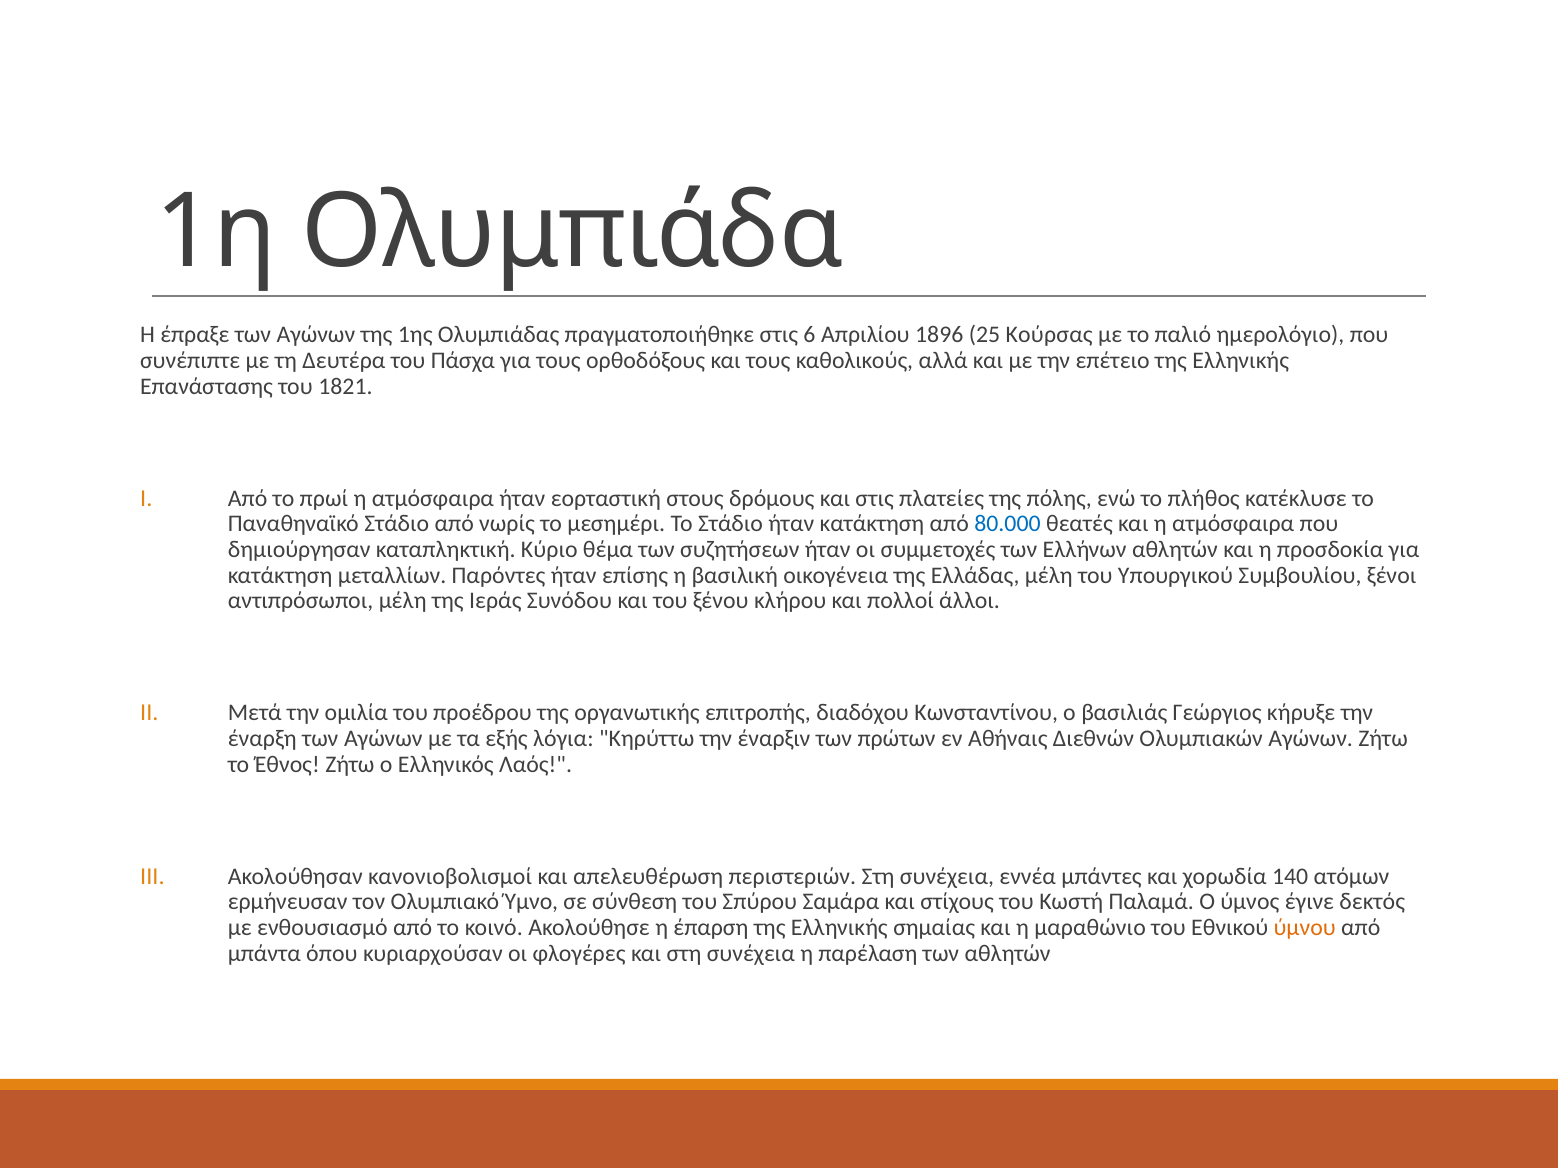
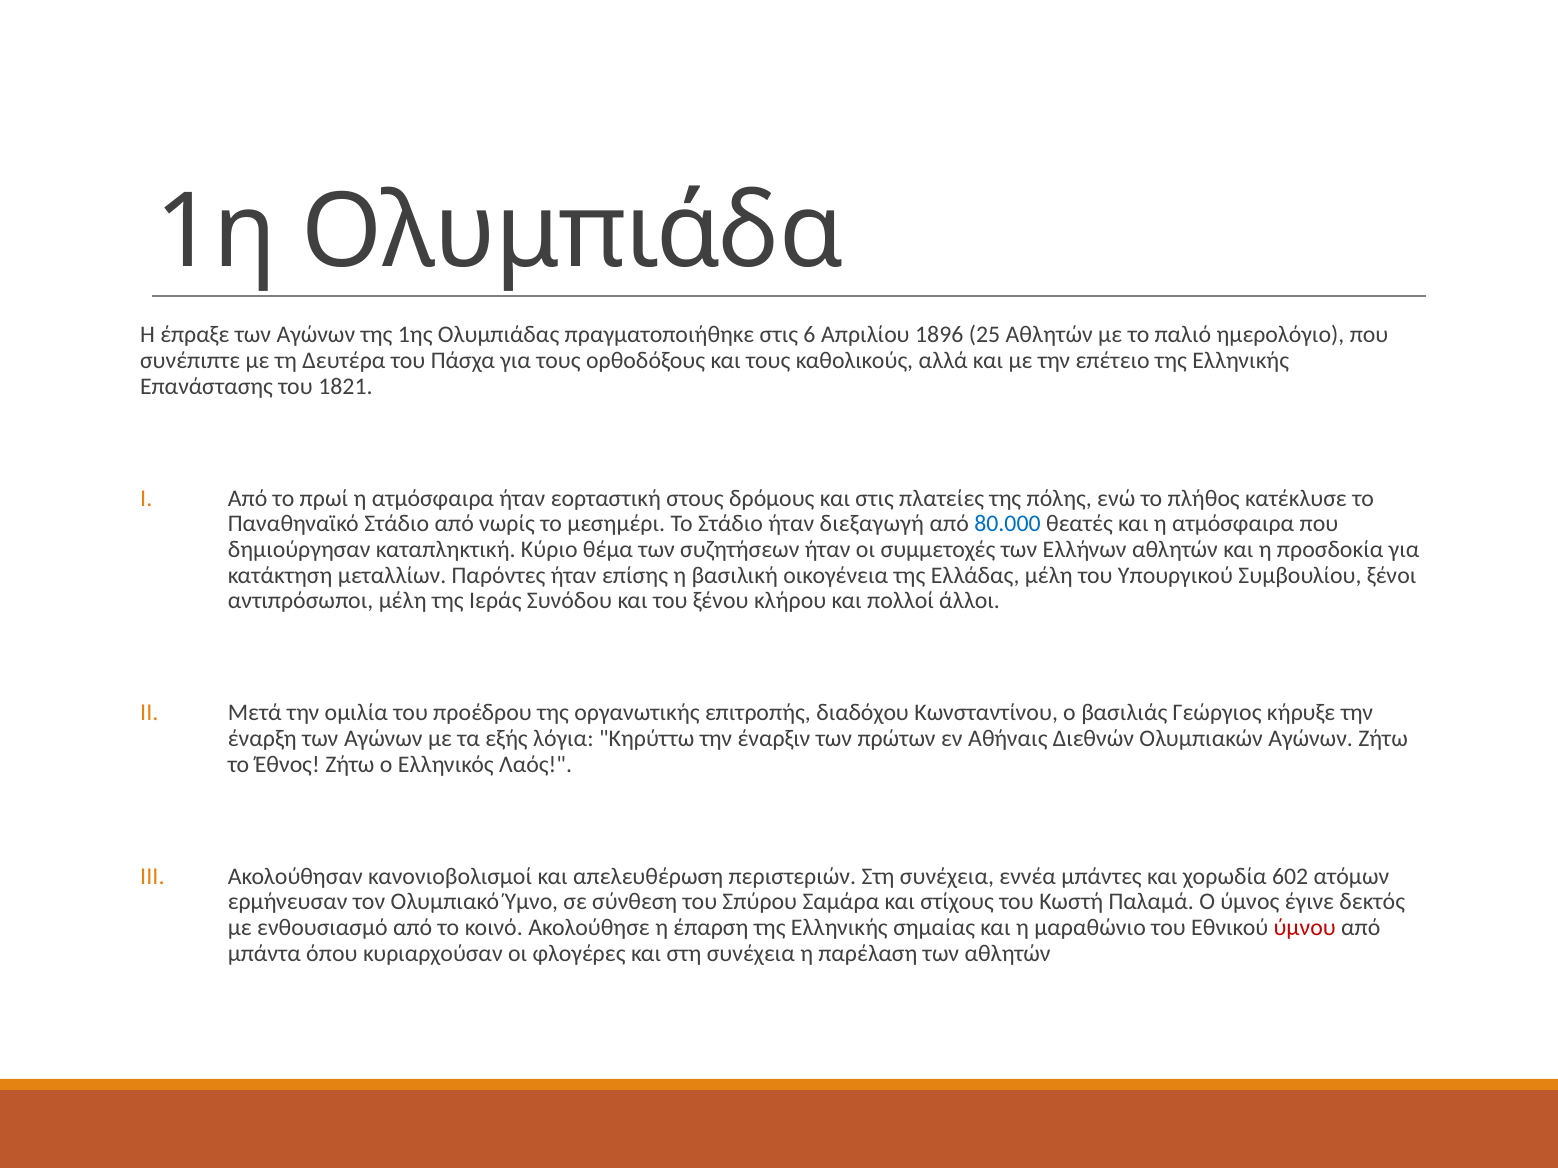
25 Κούρσας: Κούρσας -> Αθλητών (1049, 335)
ήταν κατάκτηση: κατάκτηση -> διεξαγωγή (872, 524)
140: 140 -> 602 (1290, 877)
ύμνου colour: orange -> red (1305, 928)
